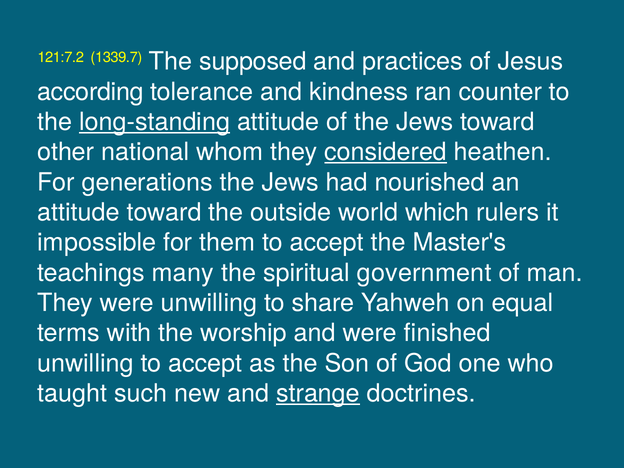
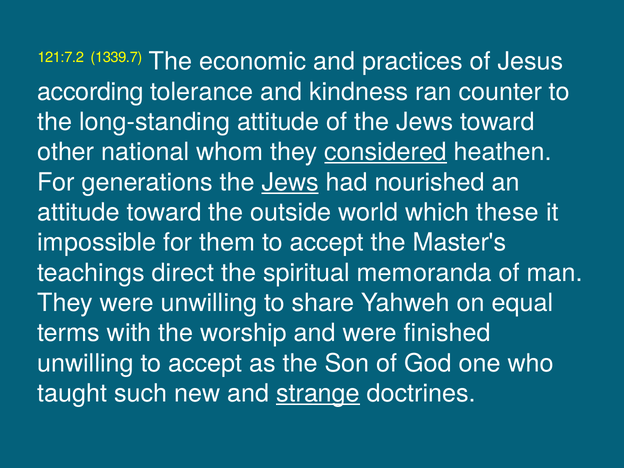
supposed: supposed -> economic (253, 62)
long-standing underline: present -> none (155, 122)
Jews underline: none -> present (290, 182)
rulers: rulers -> these (508, 212)
many: many -> direct (183, 273)
government: government -> memoranda (424, 273)
